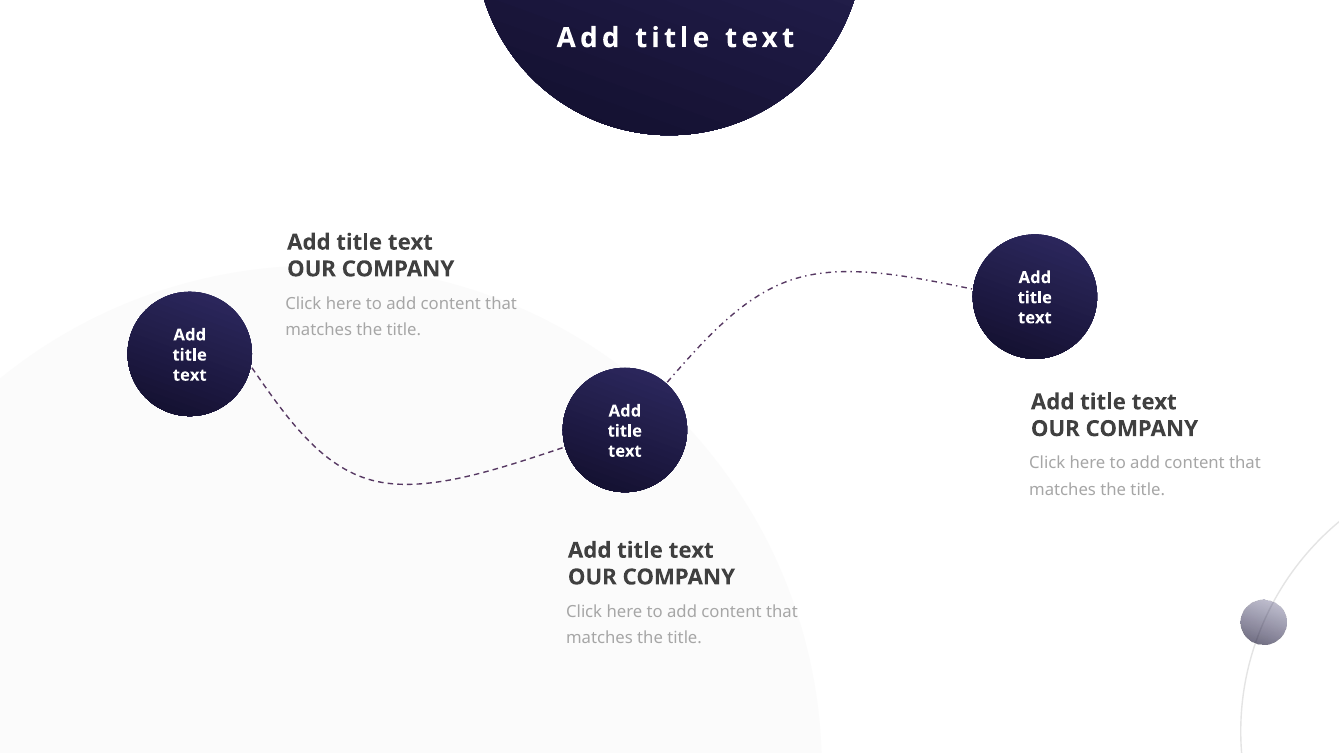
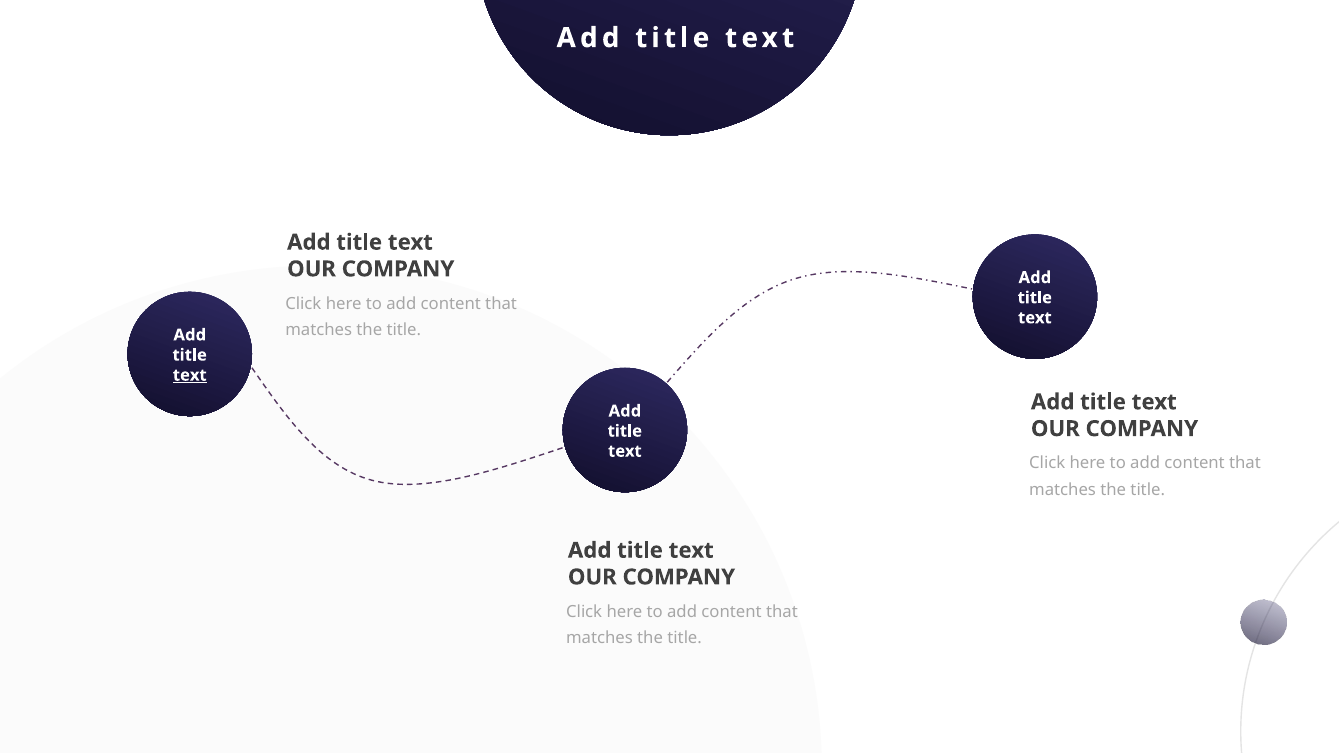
text underline: none -> present (190, 375)
